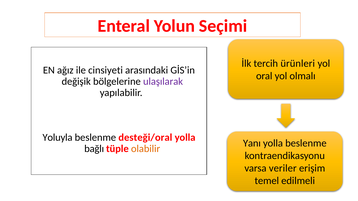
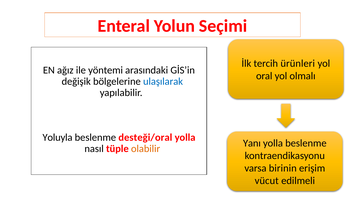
cinsiyeti: cinsiyeti -> yöntemi (106, 70)
ulaşılarak colour: purple -> blue (163, 82)
bağlı: bağlı -> nasıl (94, 149)
veriler: veriler -> birinin (283, 168)
temel: temel -> vücut (267, 181)
